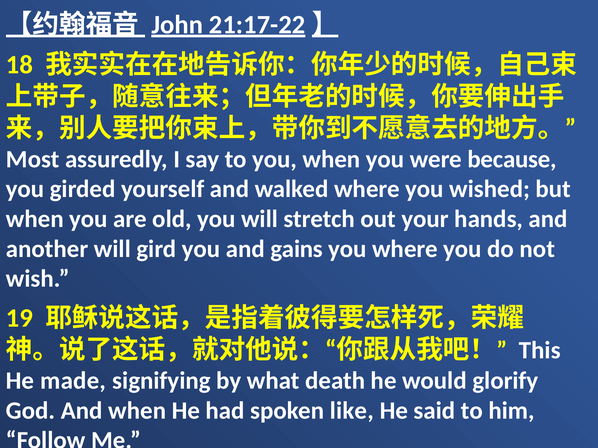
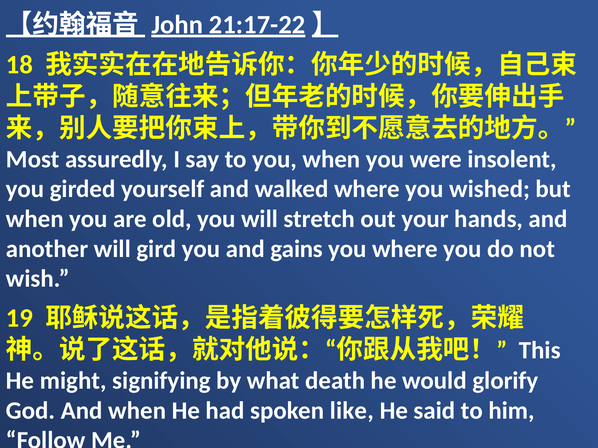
because: because -> insolent (512, 159)
made: made -> might (73, 381)
